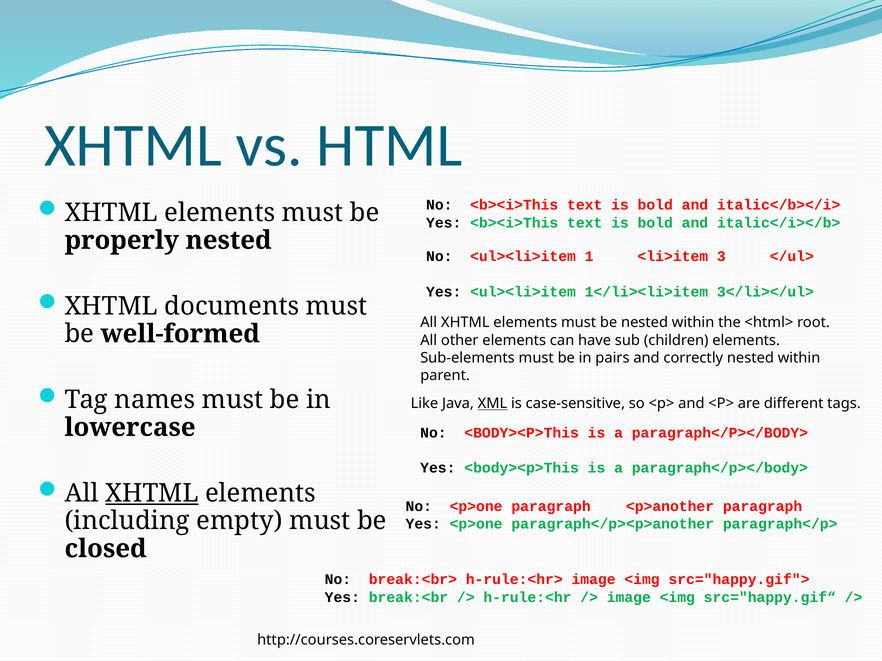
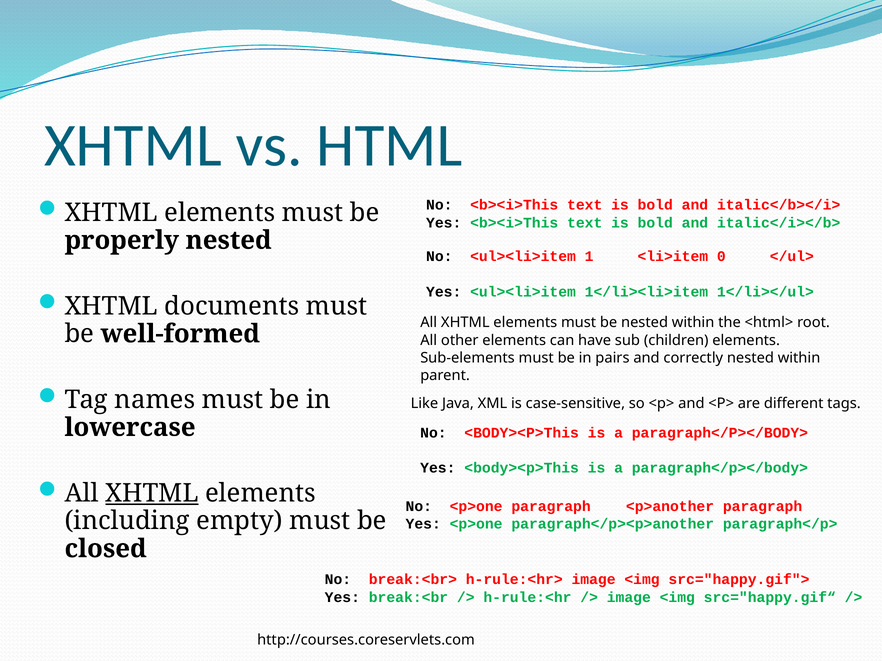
3: 3 -> 0 (721, 257)
3</li></ul>: 3</li></ul> -> 1</li></ul> (765, 292)
XML underline: present -> none (493, 404)
